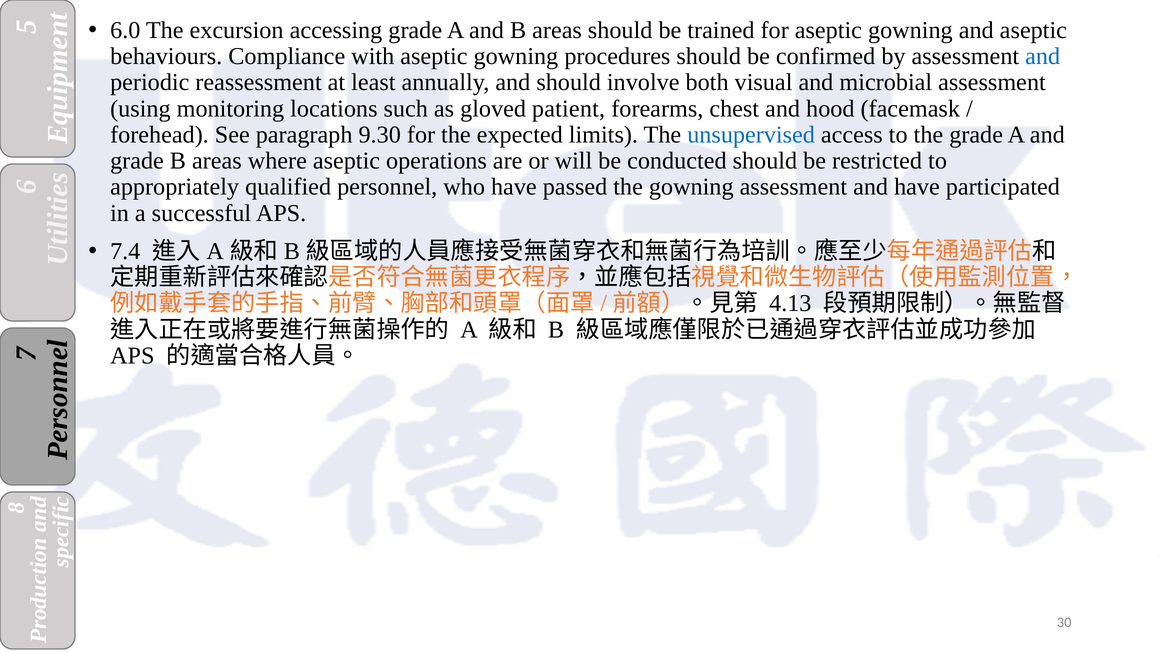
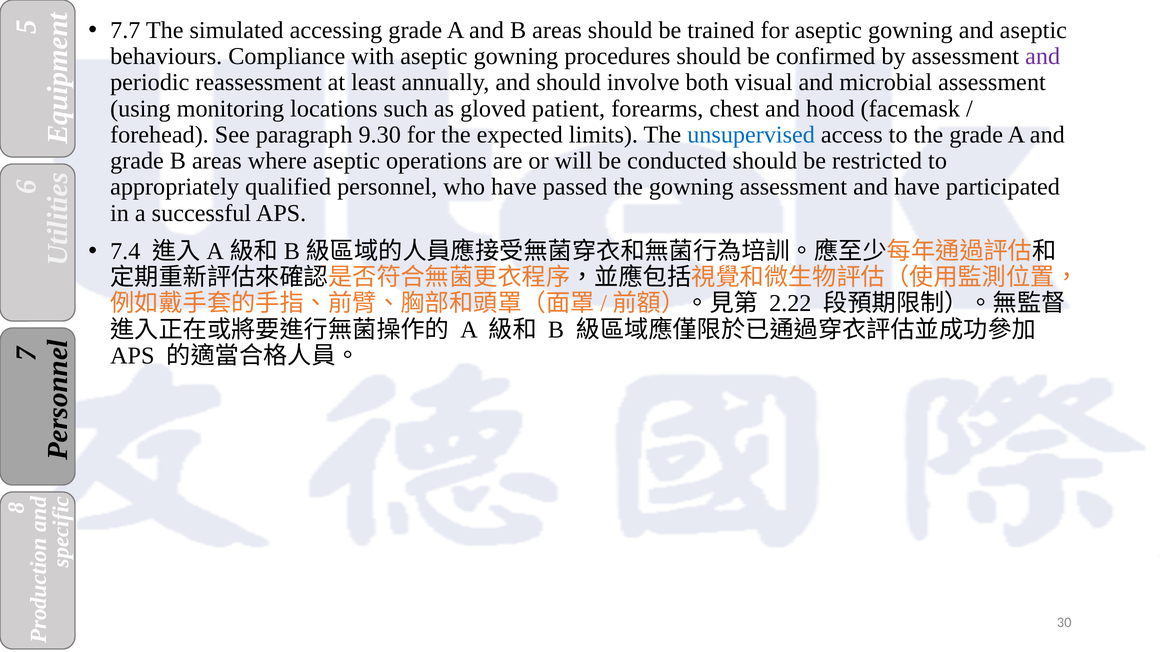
6.0: 6.0 -> 7.7 (125, 30)
excursion: excursion -> simulated (237, 30)
and colour: blue -> purple (1043, 56)
4.13: 4.13 -> 2.22 (790, 304)
